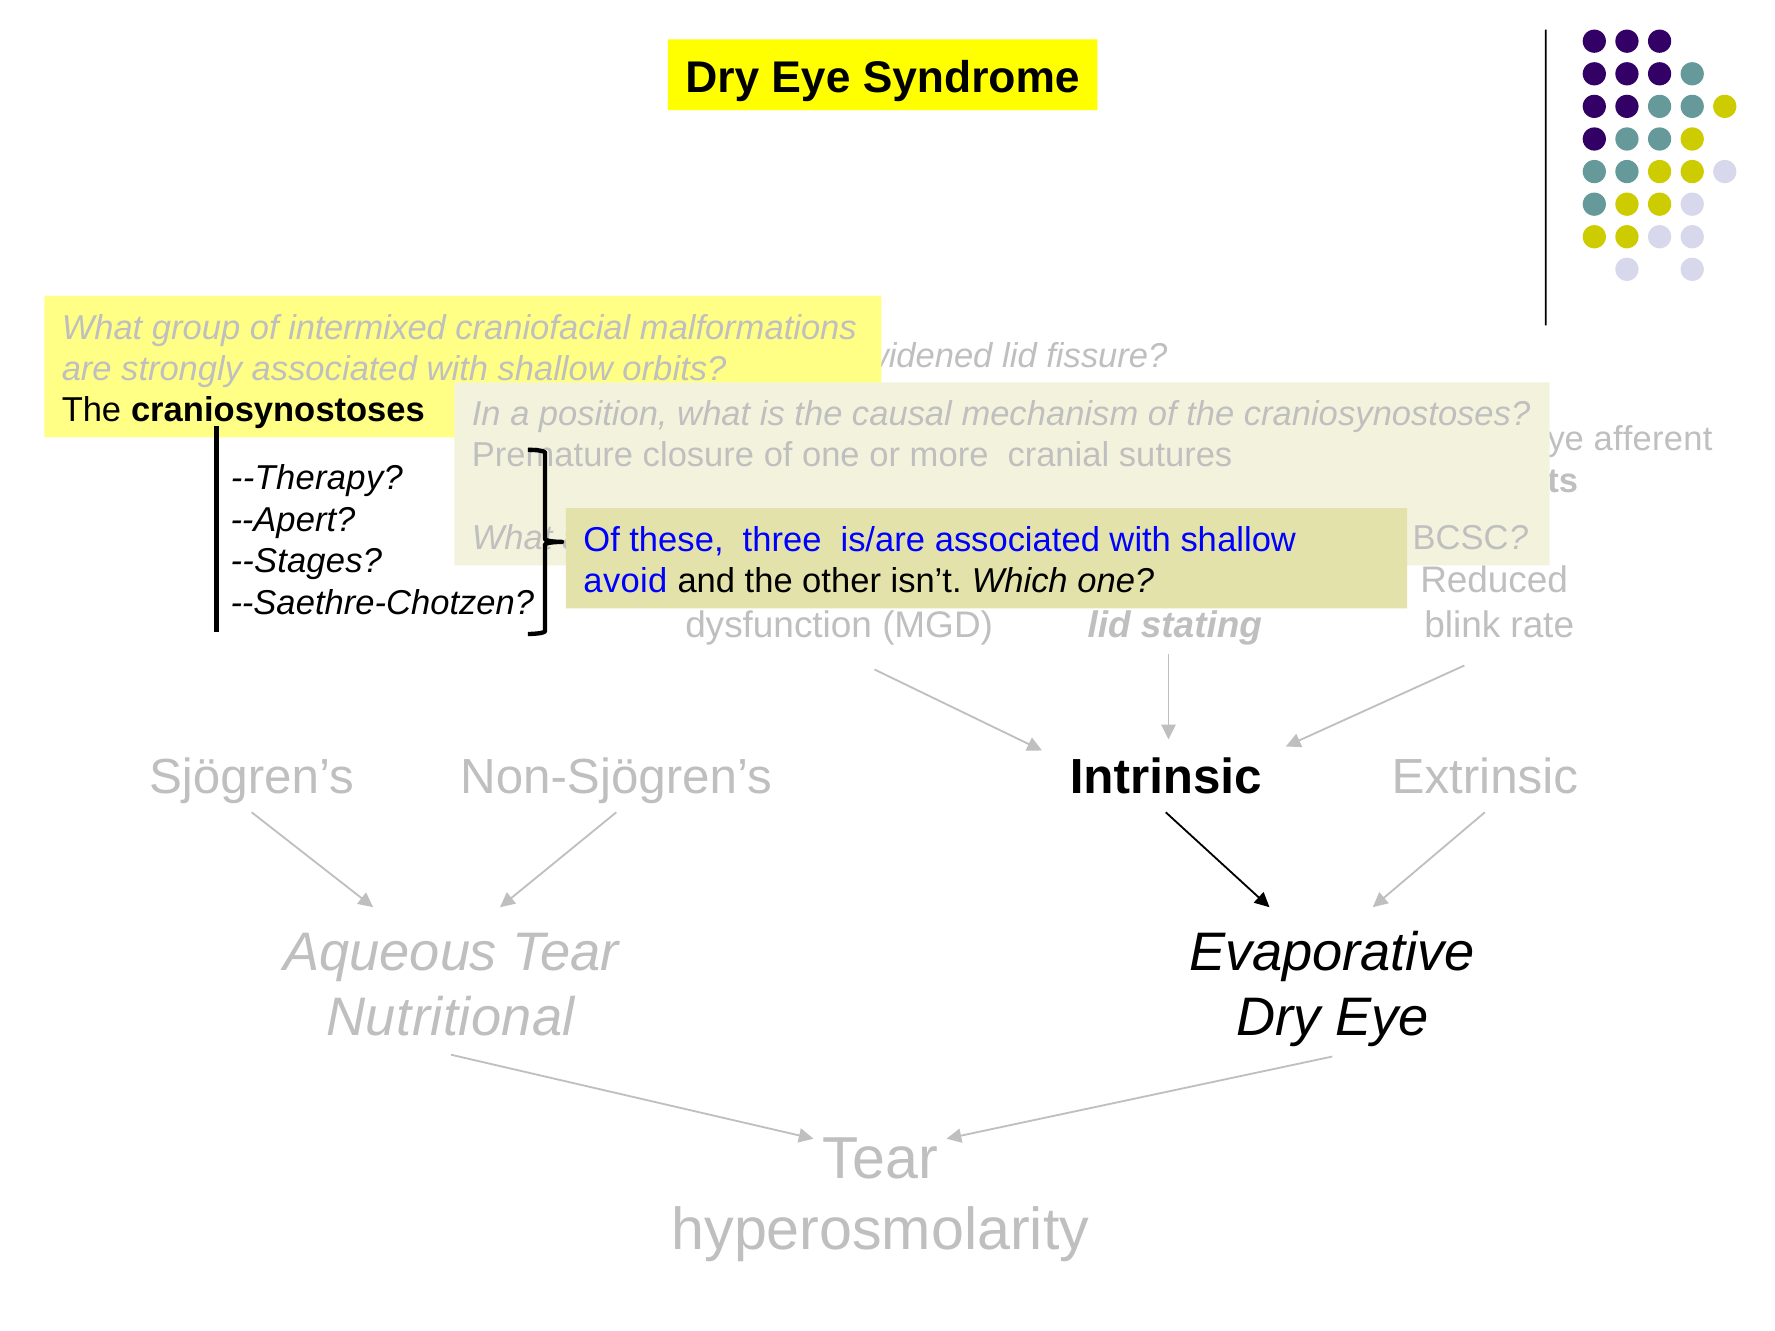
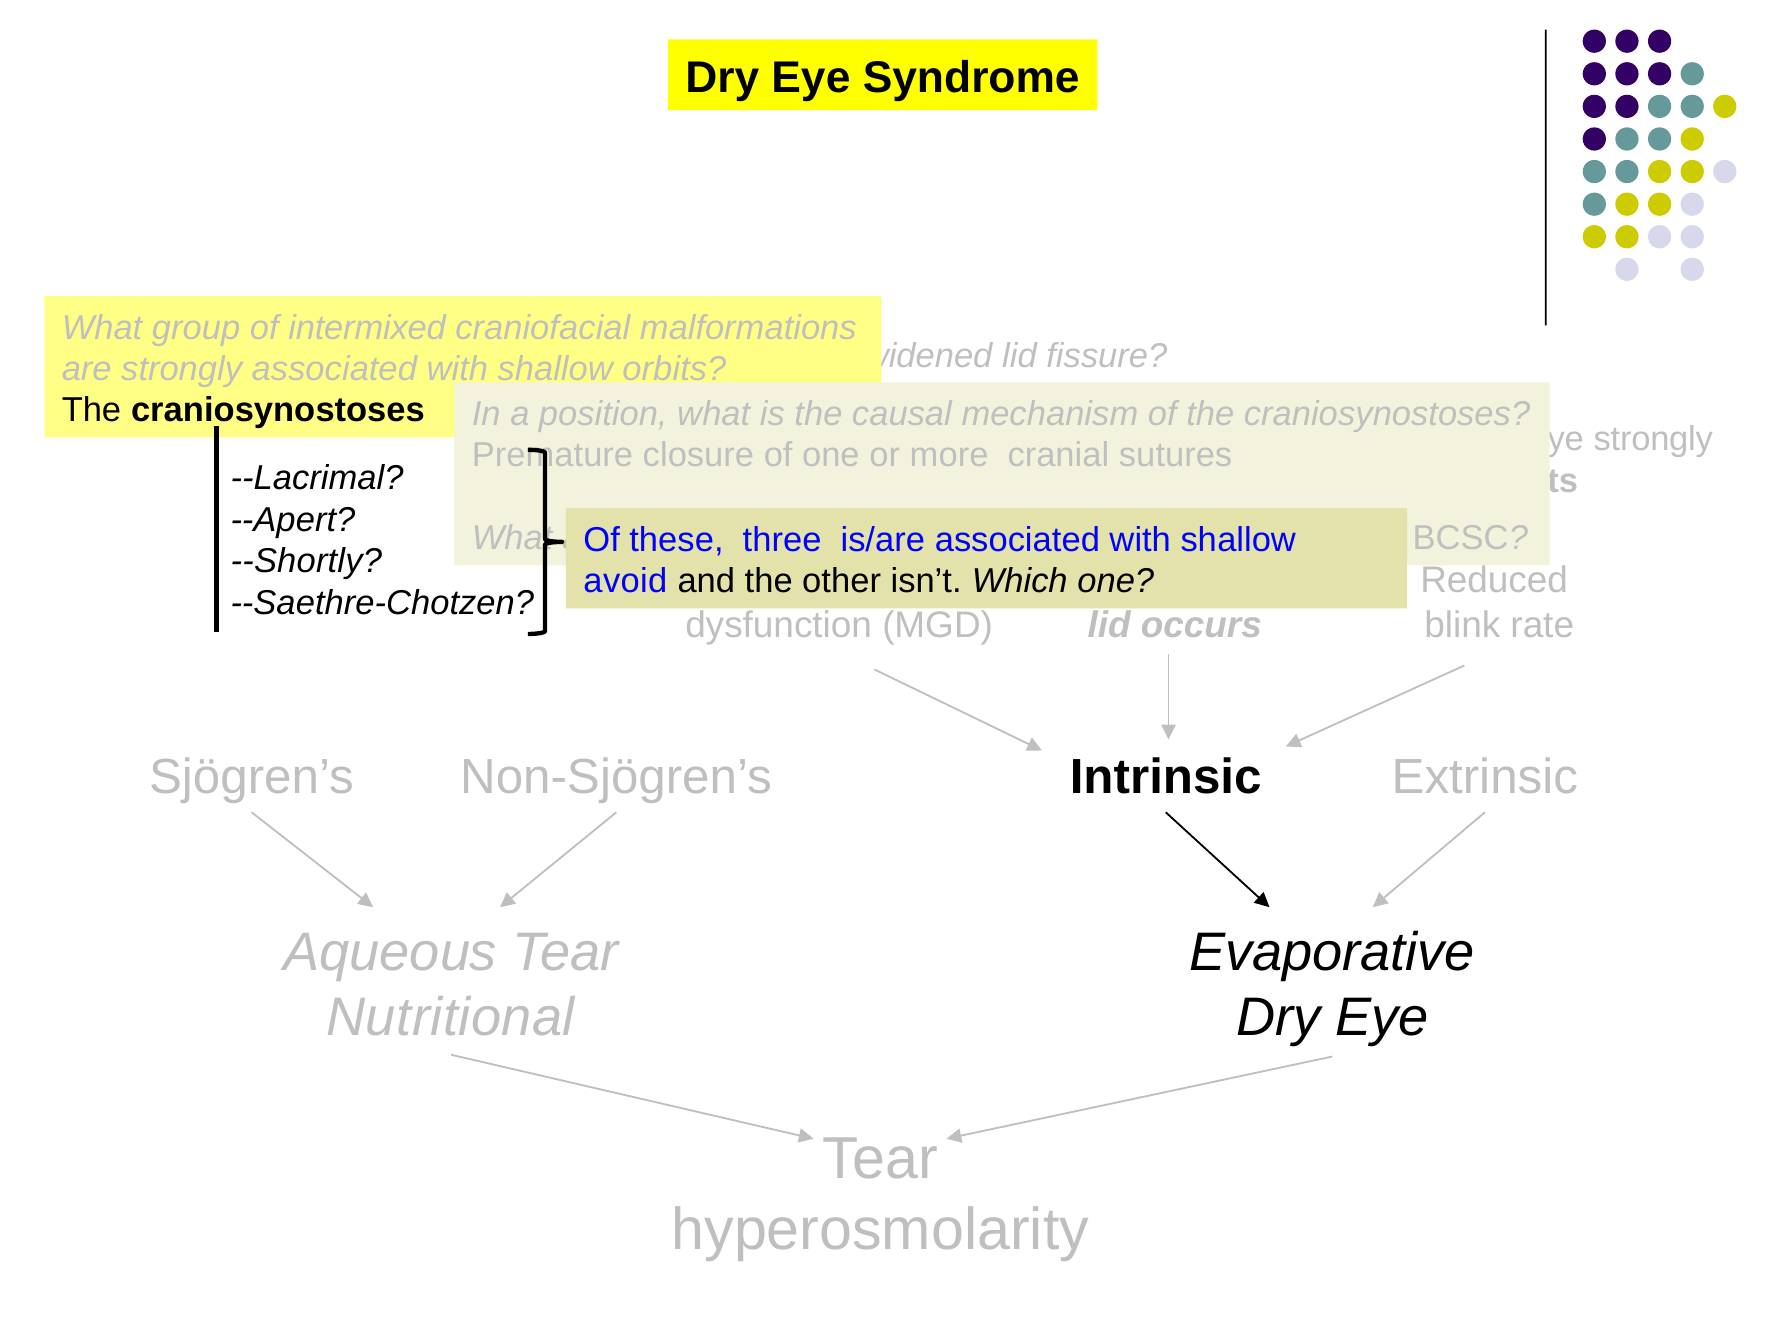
afferent: afferent -> strongly (1653, 439)
--Therapy: --Therapy -> --Lacrimal (317, 478)
--Stages: --Stages -> --Shortly (306, 561)
lid stating: stating -> occurs (1201, 625)
